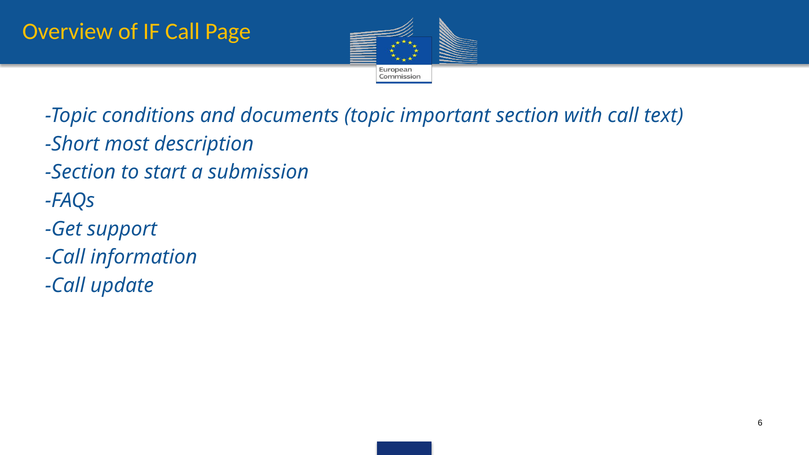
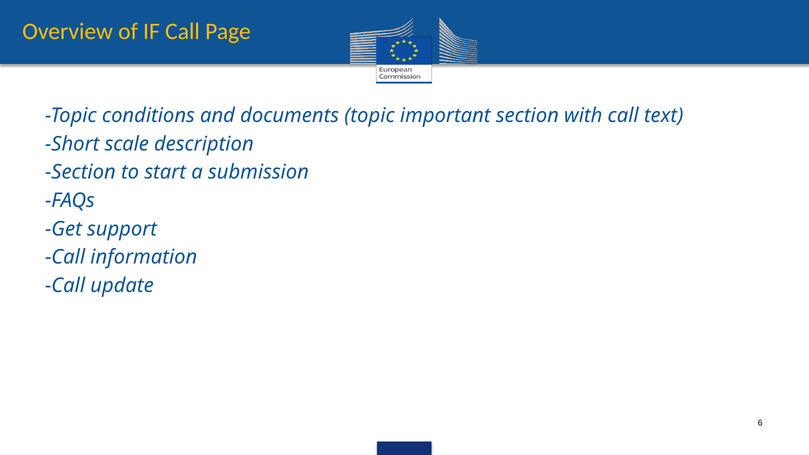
most: most -> scale (127, 144)
